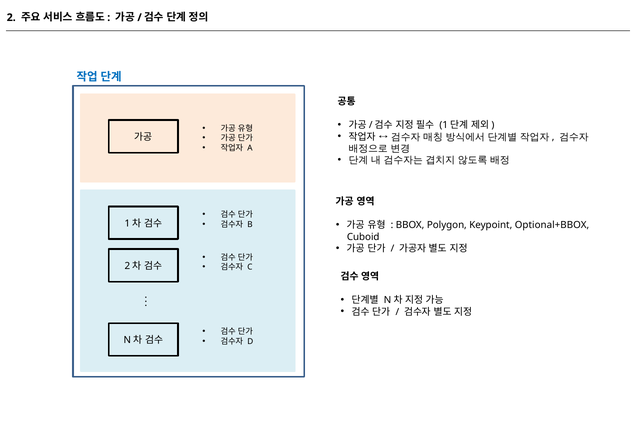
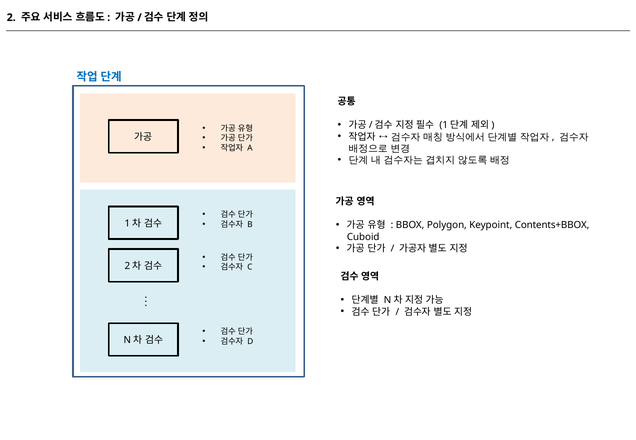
Optional+BBOX: Optional+BBOX -> Contents+BBOX (552, 225)
